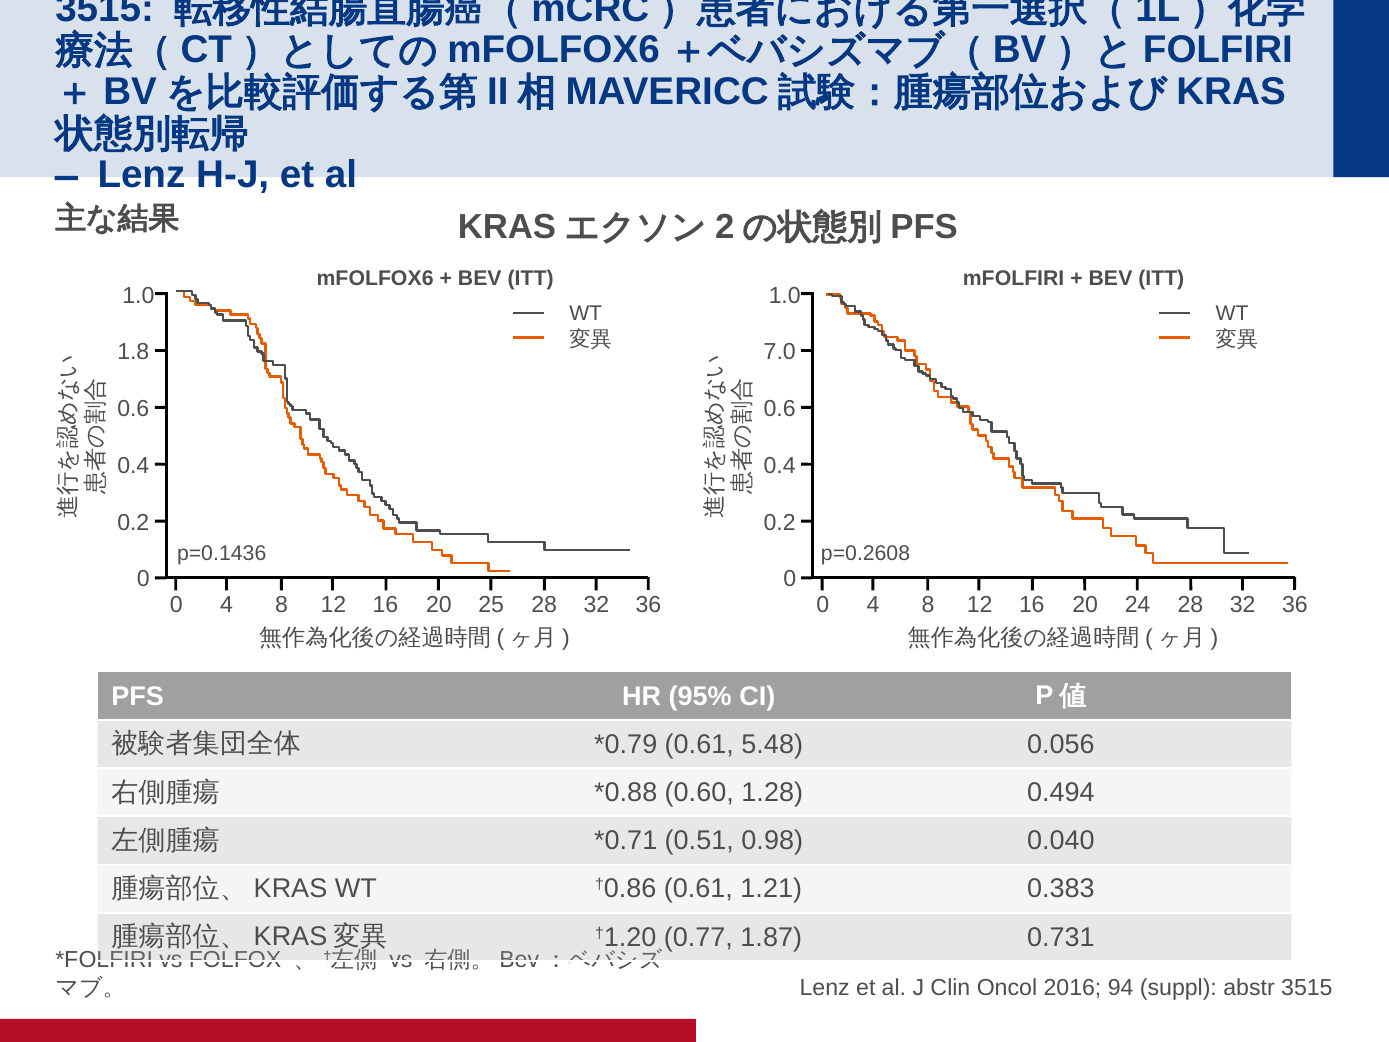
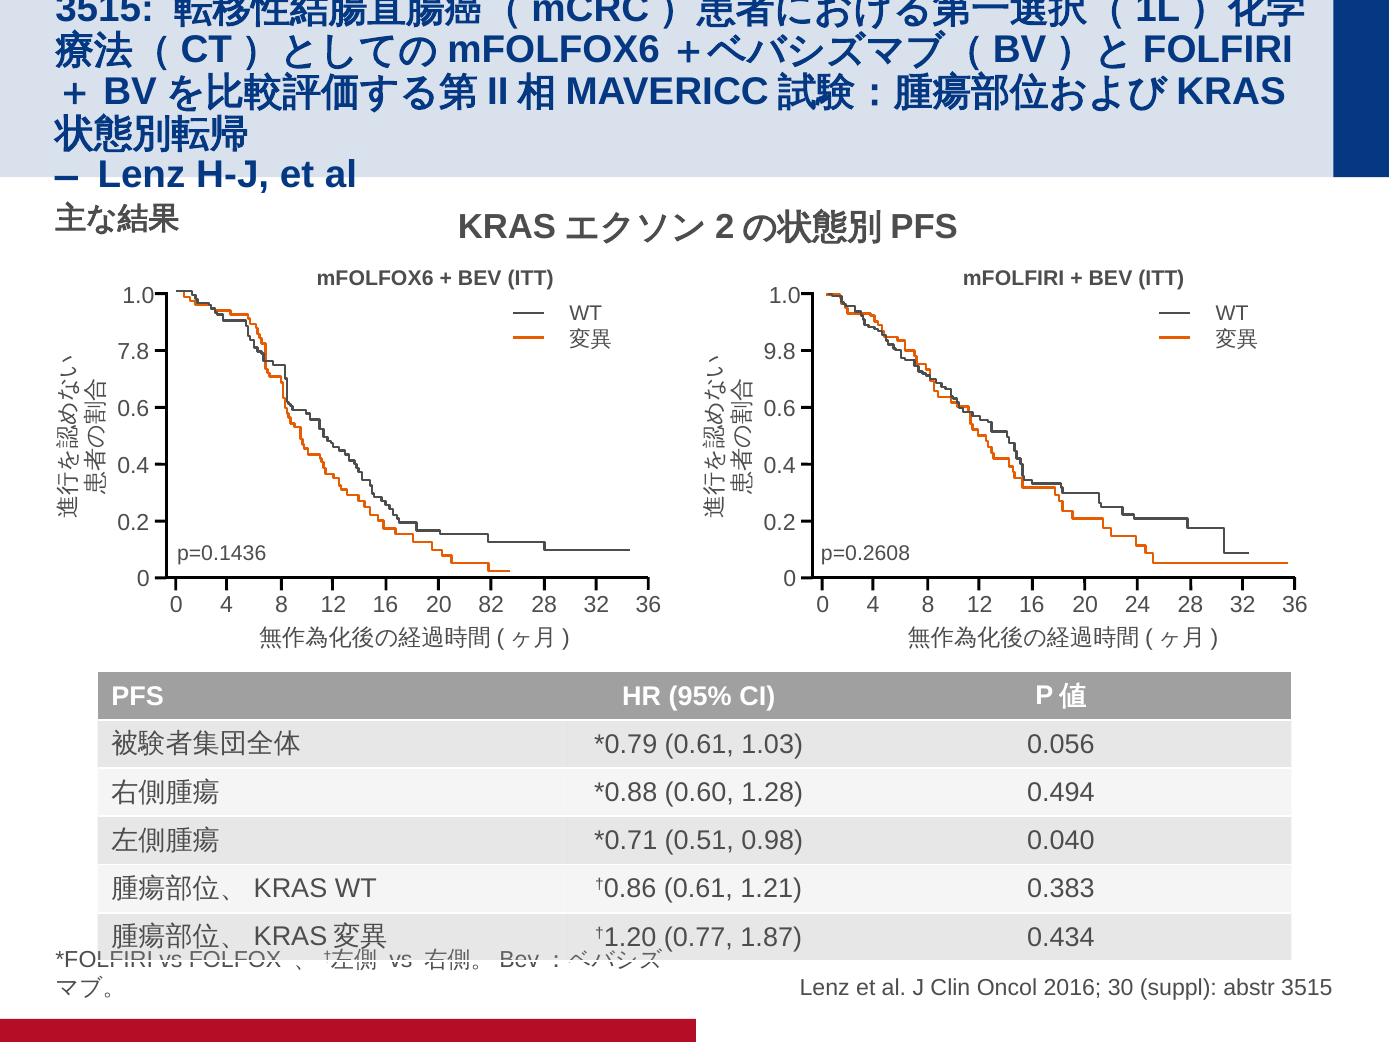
1.8: 1.8 -> 7.8 (133, 352)
7.0: 7.0 -> 9.8 (780, 352)
25: 25 -> 82 (491, 605)
5.48: 5.48 -> 1.03 (772, 744)
0.731: 0.731 -> 0.434 (1061, 937)
94: 94 -> 30 (1121, 988)
